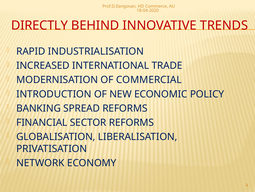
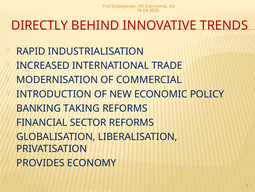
SPREAD: SPREAD -> TAKING (82, 108)
NETWORK: NETWORK -> PROVIDES (40, 162)
